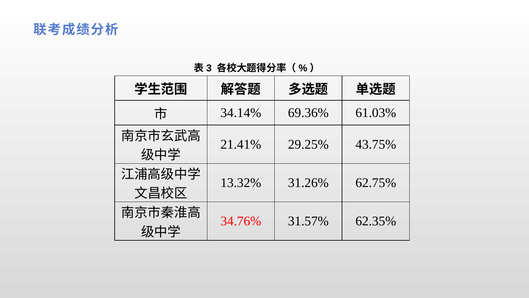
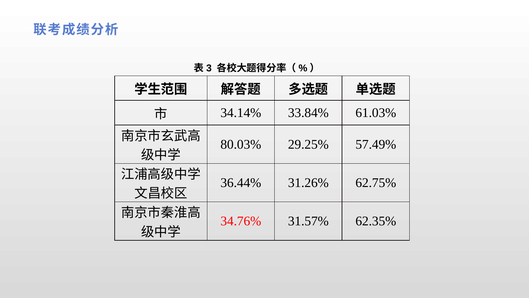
69.36%: 69.36% -> 33.84% (308, 113)
21.41%: 21.41% -> 80.03% (241, 144)
43.75%: 43.75% -> 57.49% (376, 144)
13.32%: 13.32% -> 36.44% (241, 182)
